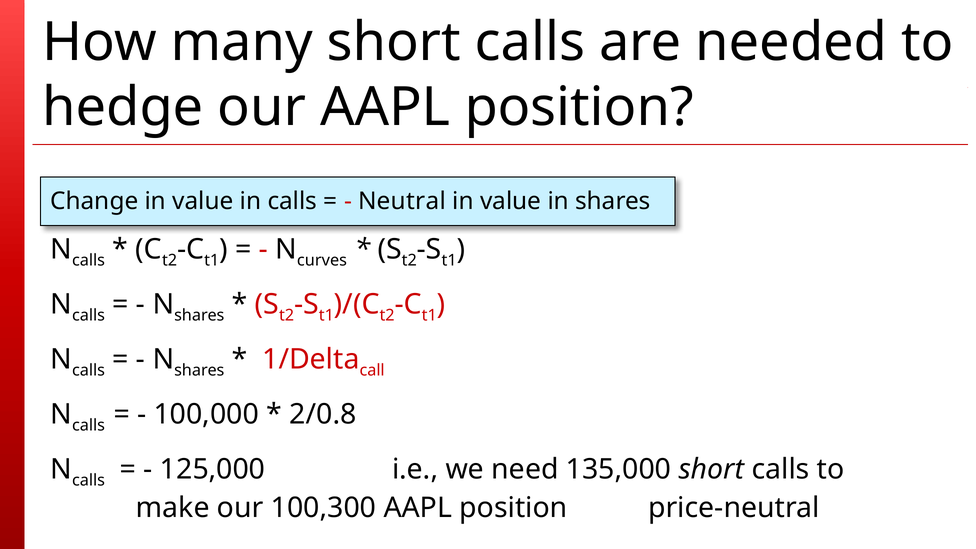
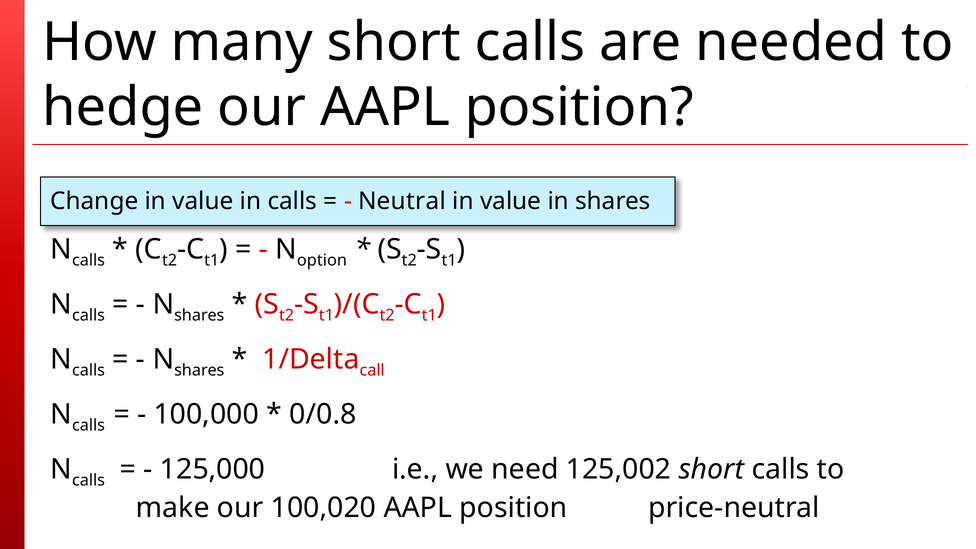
curves: curves -> option (322, 260)
2/0.8: 2/0.8 -> 0/0.8 (323, 414)
135,000: 135,000 -> 125,002 (619, 469)
100,300: 100,300 -> 100,020 (324, 508)
